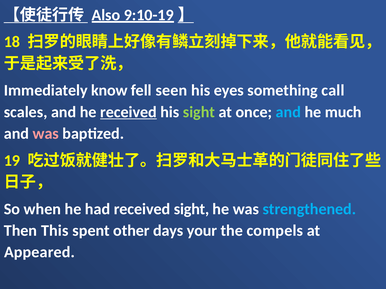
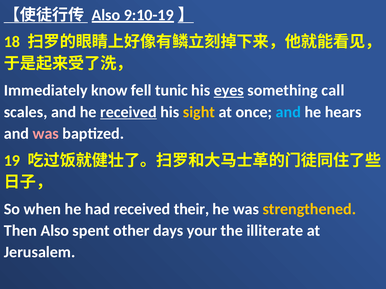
seen: seen -> tunic (172, 91)
eyes underline: none -> present (229, 91)
sight colour: light green -> yellow (199, 112)
much: much -> hears (343, 112)
received sight: sight -> their (192, 209)
strengthened colour: light blue -> yellow (309, 209)
Then This: This -> Also (55, 231)
compels: compels -> illiterate (275, 231)
Appeared: Appeared -> Jerusalem (40, 253)
